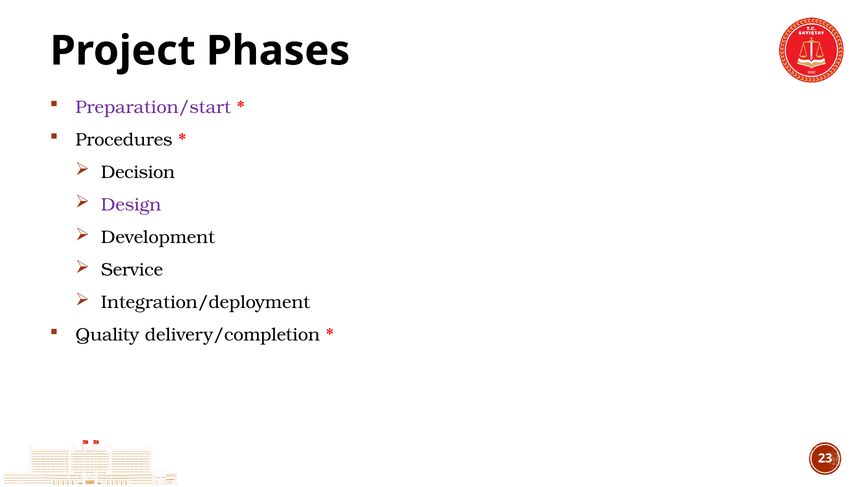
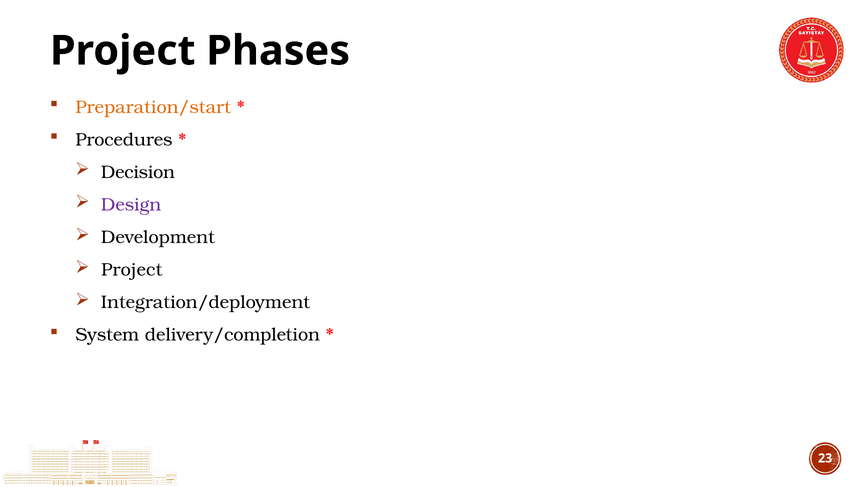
Preparation/start colour: purple -> orange (153, 107)
Service: Service -> Project (132, 270)
Quality: Quality -> System (107, 335)
